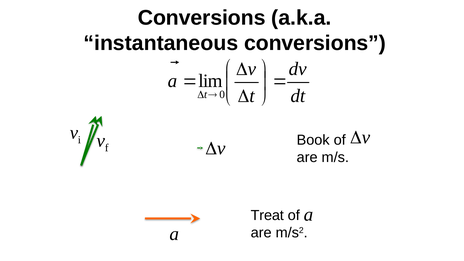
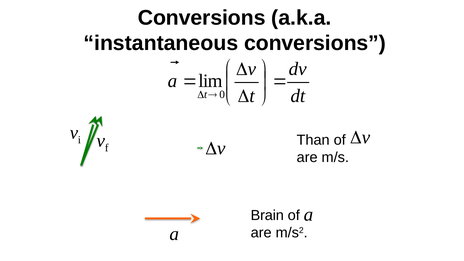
Book: Book -> Than (313, 140)
Treat: Treat -> Brain (267, 215)
